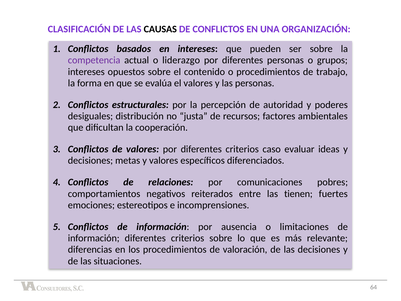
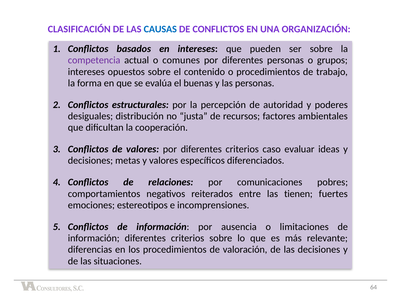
CAUSAS colour: black -> blue (160, 29)
liderazgo: liderazgo -> comunes (181, 60)
el valores: valores -> buenas (198, 83)
